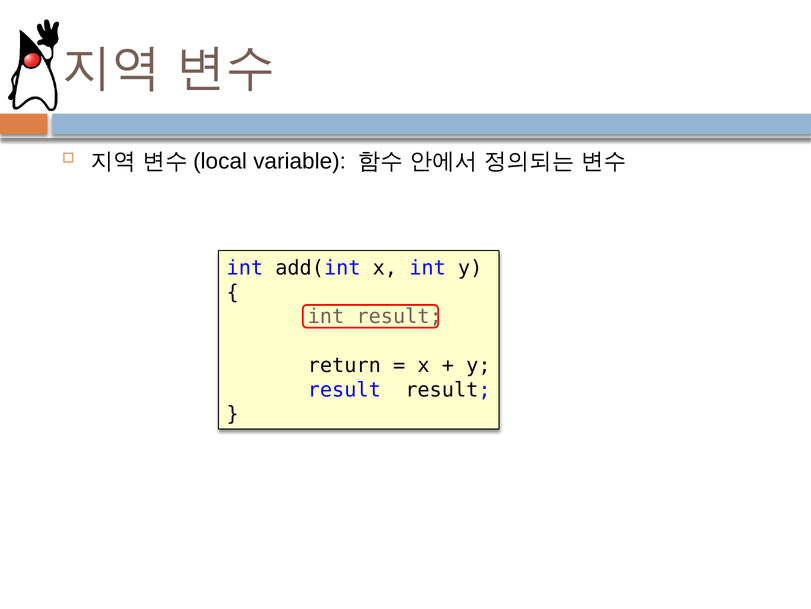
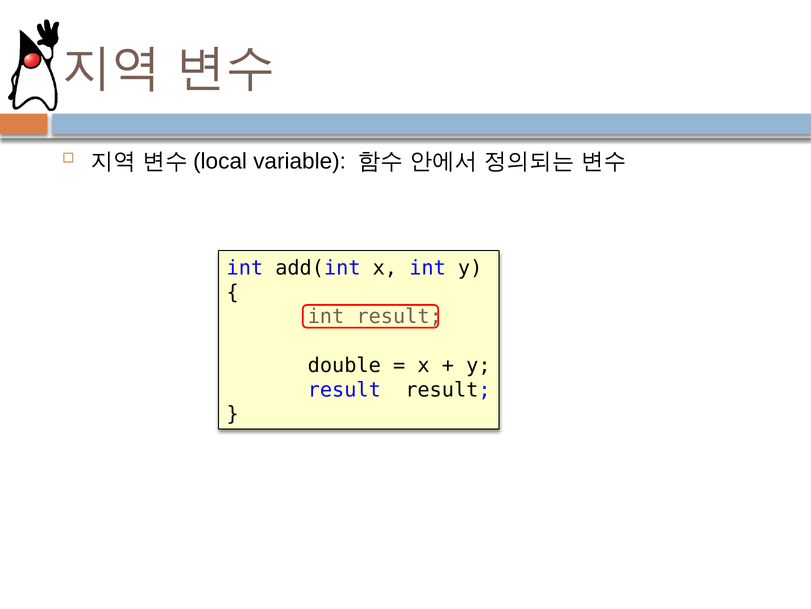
return: return -> double (344, 365)
